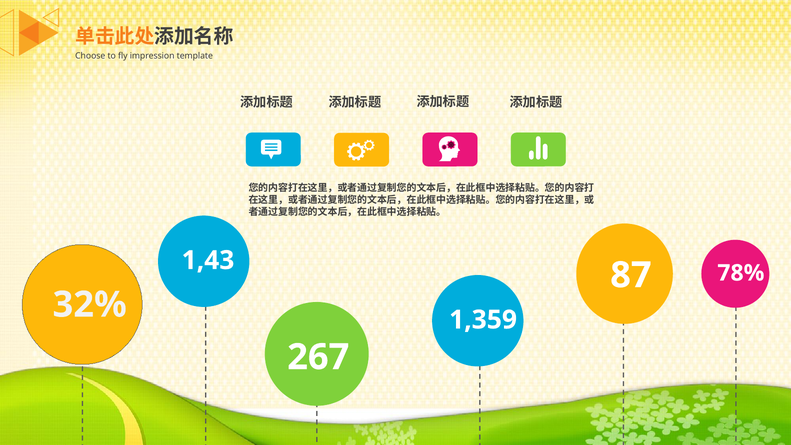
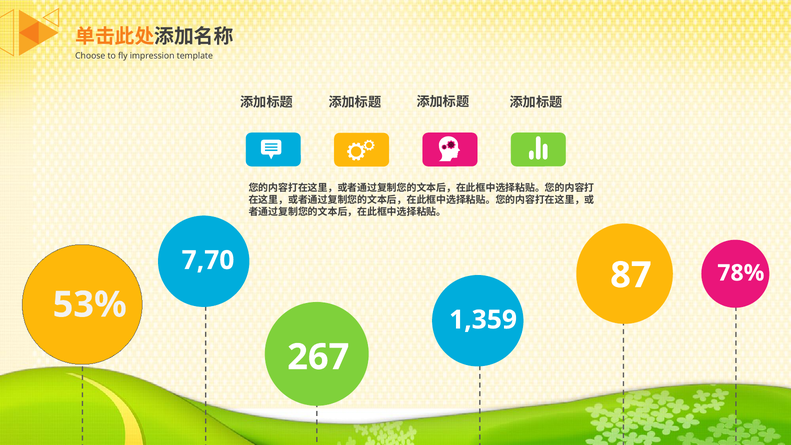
1,43: 1,43 -> 7,70 (208, 260)
32%: 32% -> 53% (90, 305)
